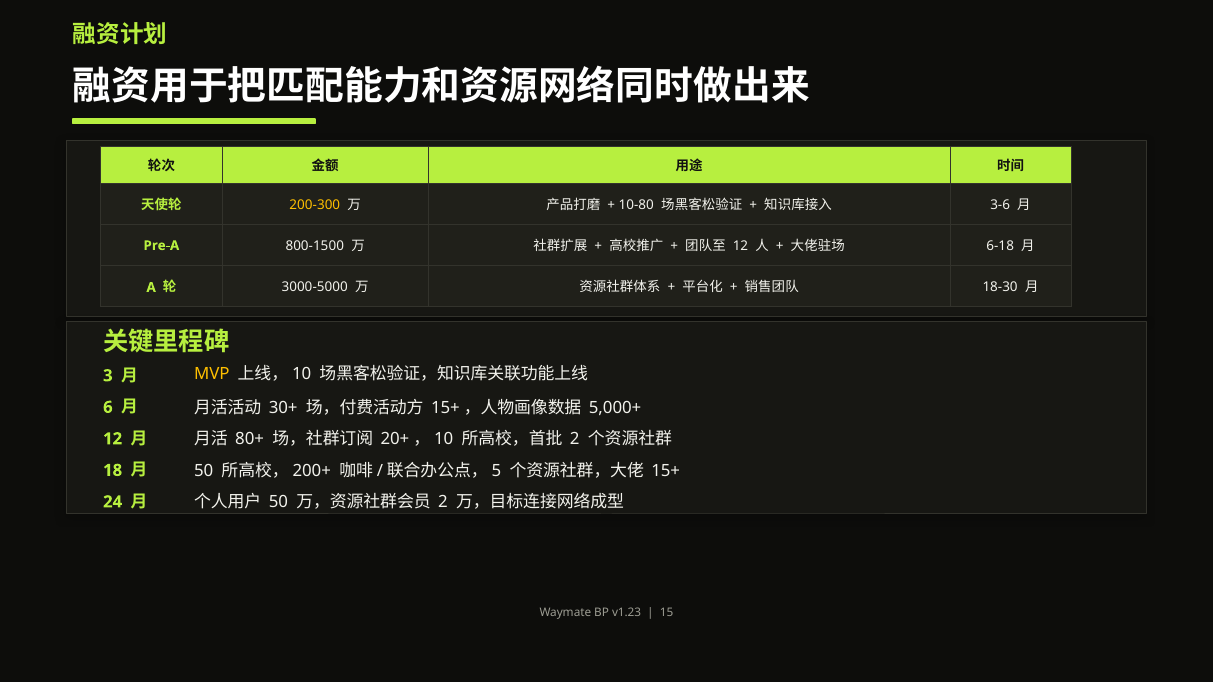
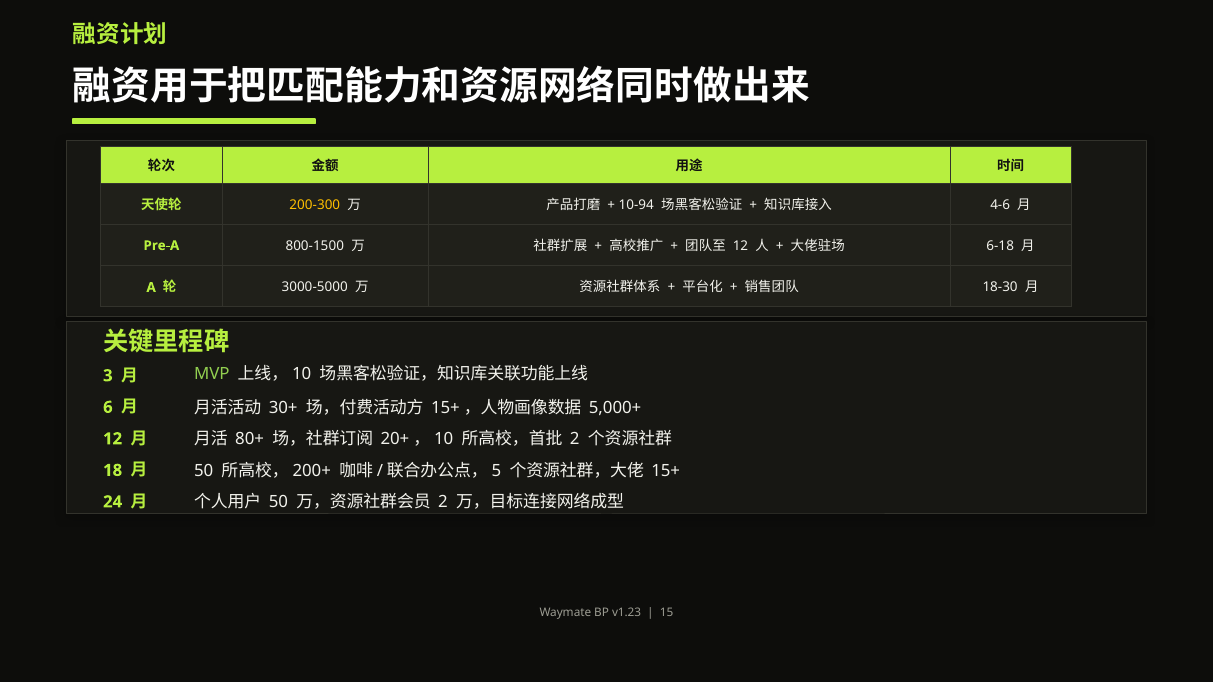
10-80: 10-80 -> 10-94 (636, 205)
3-6: 3-6 -> 4-6 (1000, 205)
MVP colour: yellow -> light green (212, 374)
